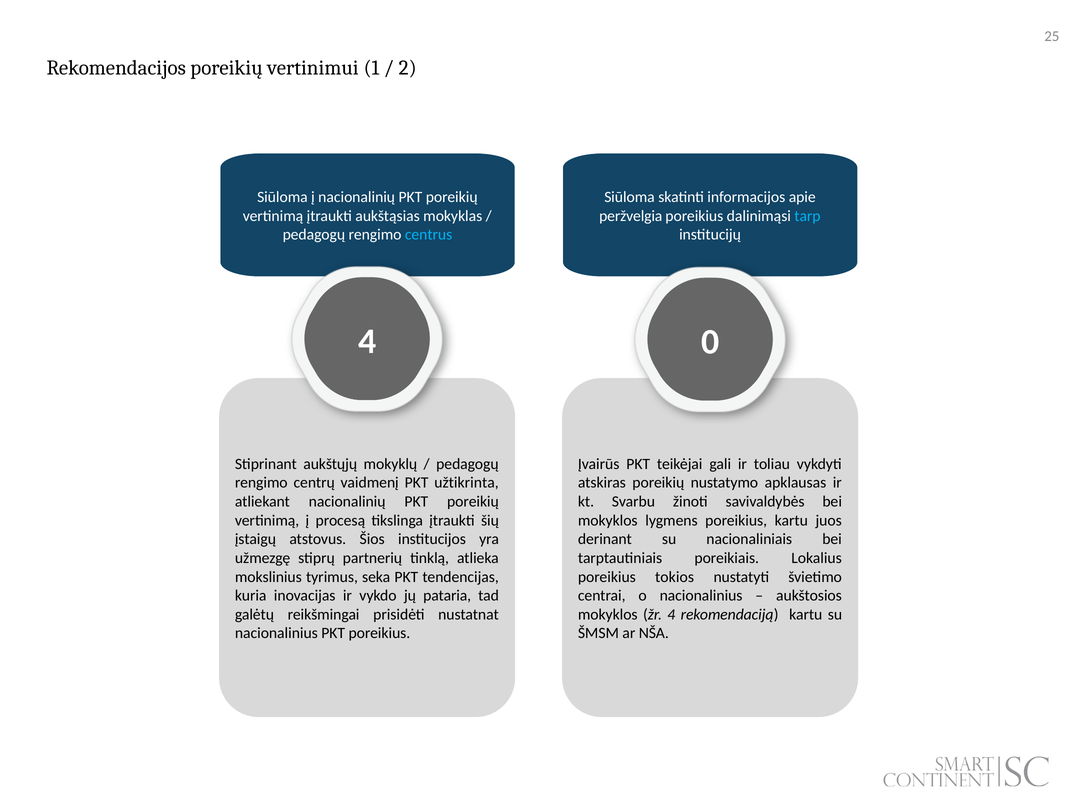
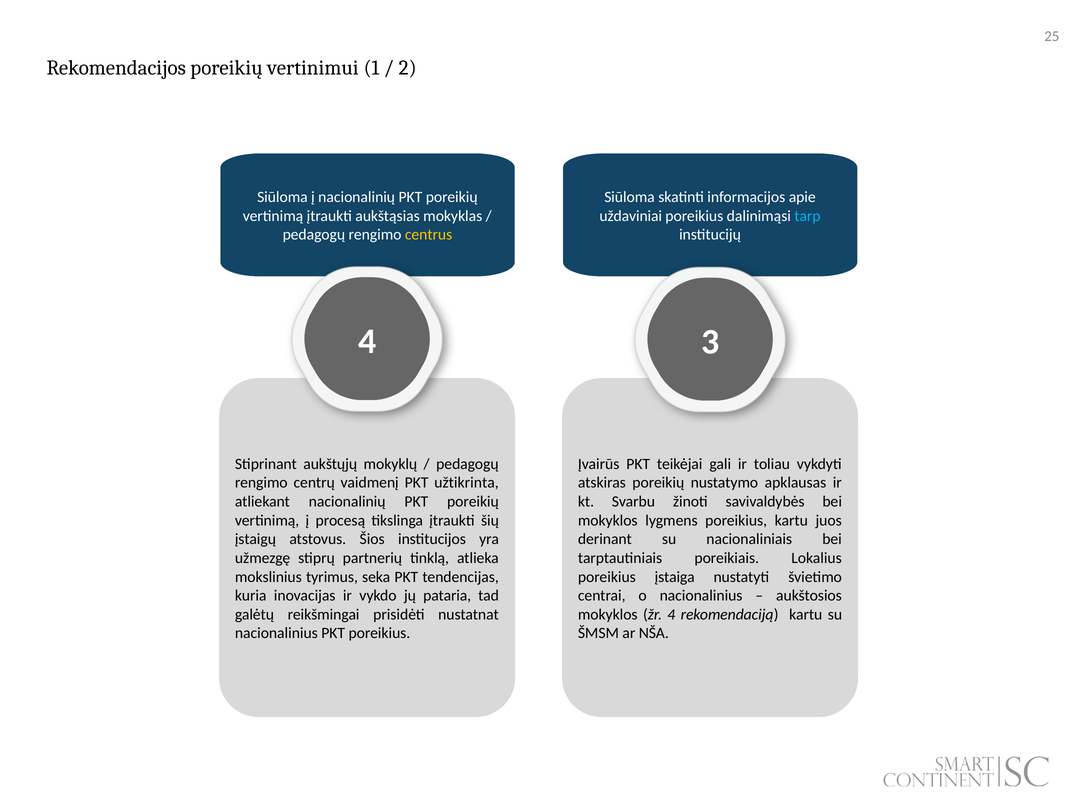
peržvelgia: peržvelgia -> uždaviniai (631, 216)
centrus colour: light blue -> yellow (429, 235)
0: 0 -> 3 (710, 342)
tokios: tokios -> įstaiga (675, 577)
